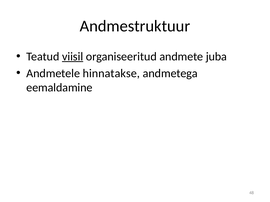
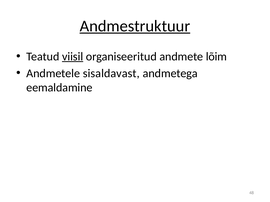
Andmestruktuur underline: none -> present (135, 26)
juba: juba -> lõim (216, 57)
hinnatakse: hinnatakse -> sisaldavast (111, 73)
